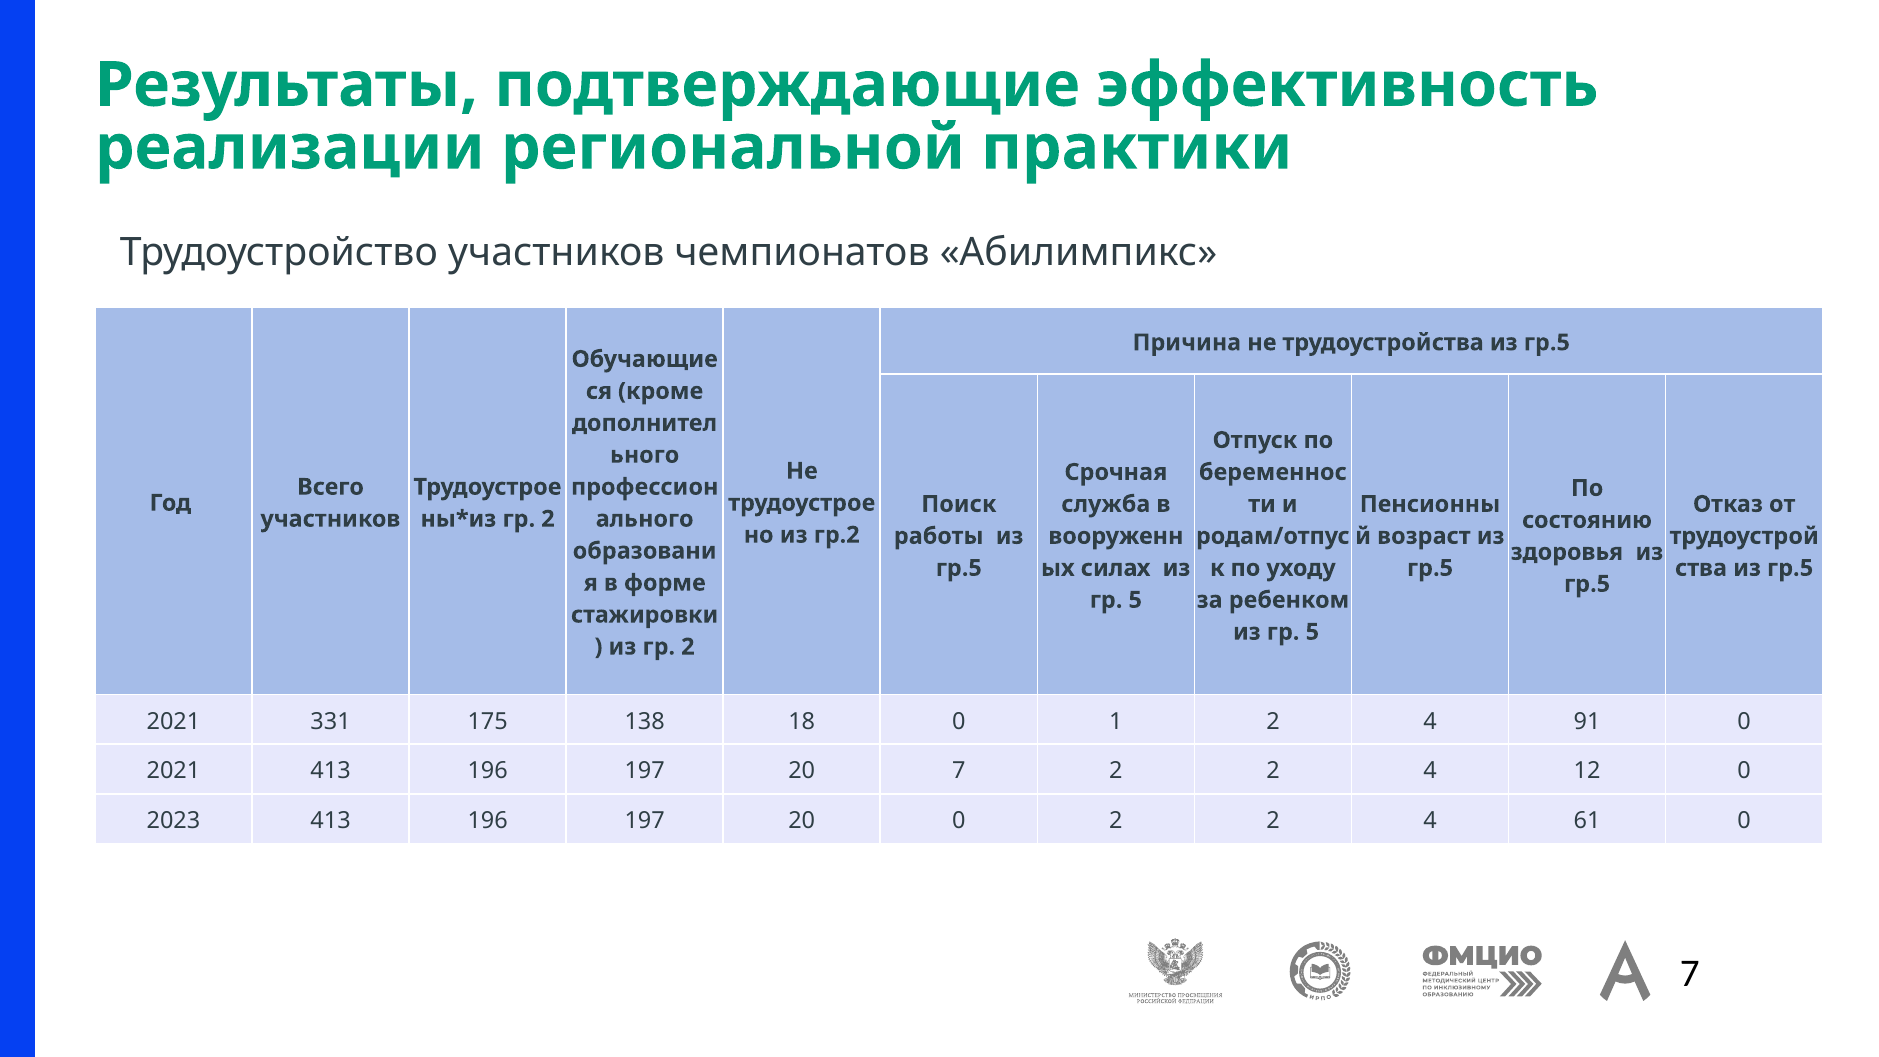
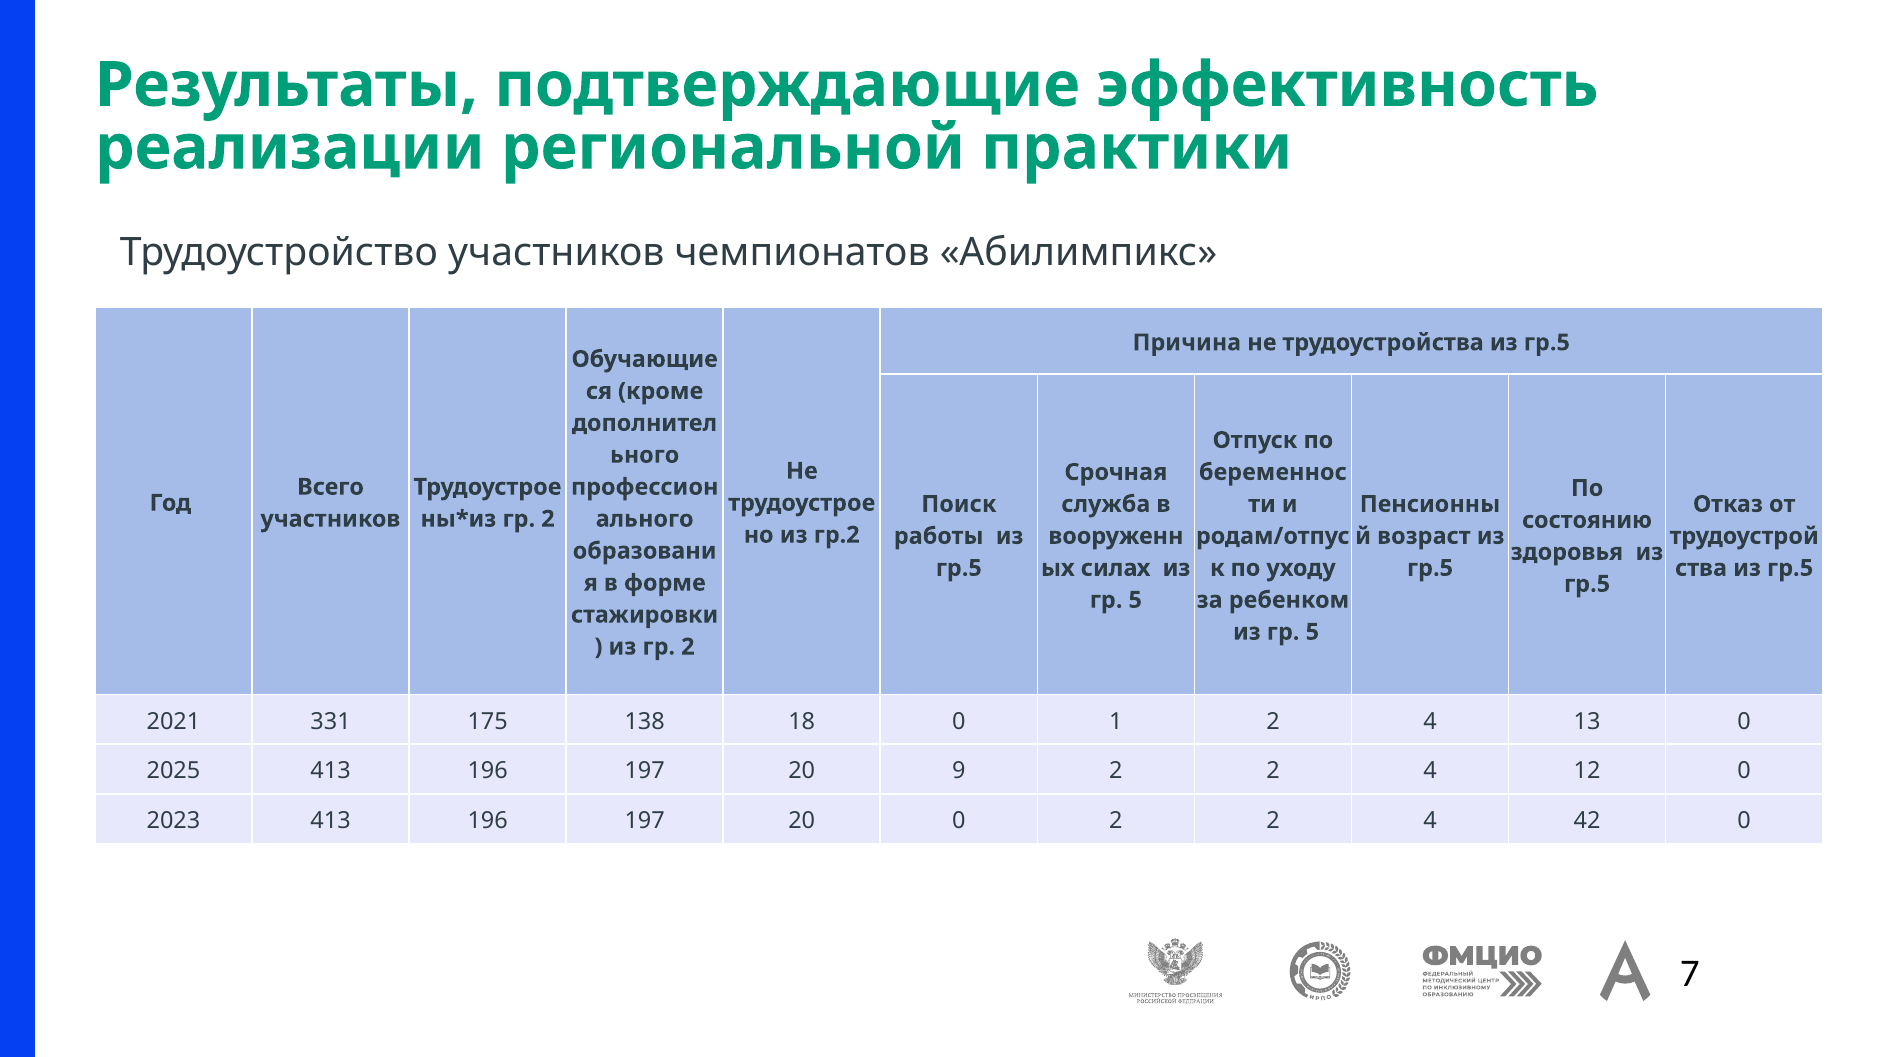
91: 91 -> 13 (1587, 721)
2021: 2021 -> 2025 (173, 771)
20 7: 7 -> 9 (959, 771)
61: 61 -> 42 (1587, 821)
